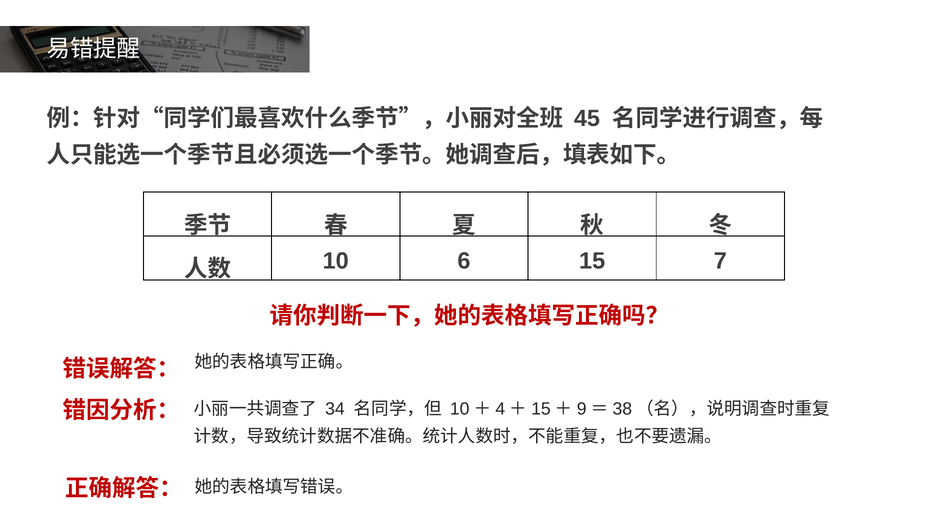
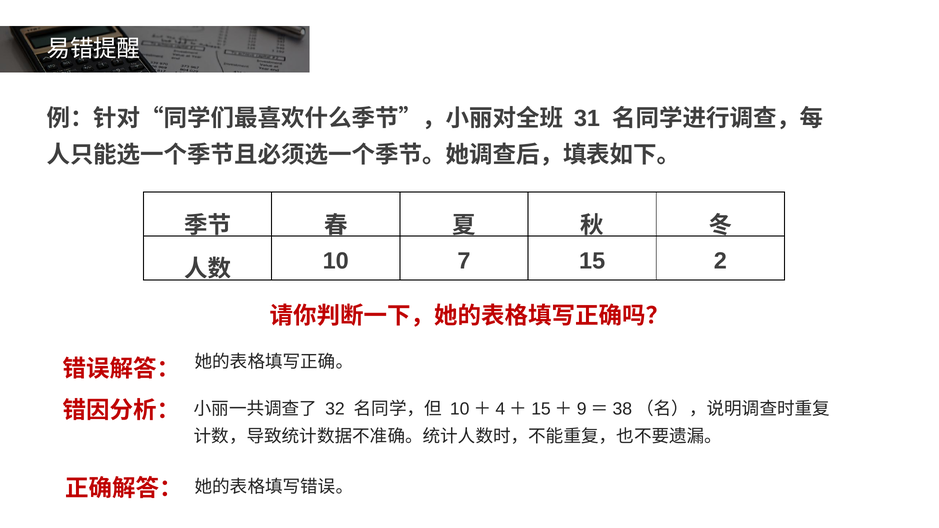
45: 45 -> 31 (587, 119)
6: 6 -> 7 (464, 261)
7: 7 -> 2 (720, 261)
34: 34 -> 32 (335, 409)
